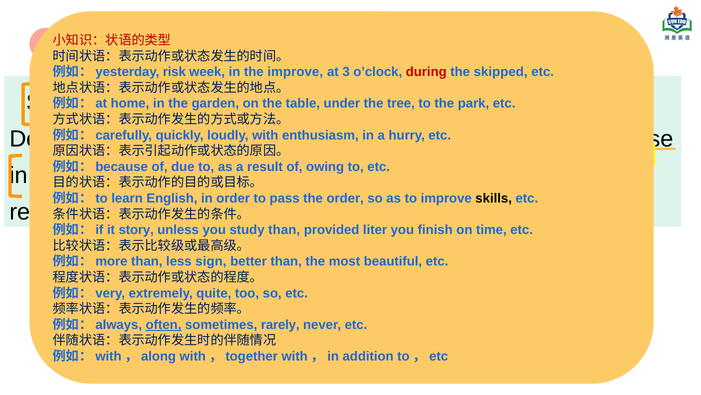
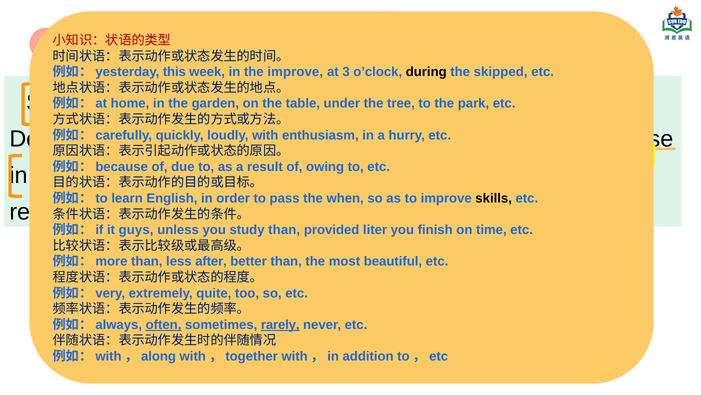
risk: risk -> this (174, 72)
during colour: red -> black (426, 72)
the order: order -> when (345, 198)
story: story -> guys (136, 230)
sign: sign -> after (211, 261)
rarely underline: none -> present (280, 324)
